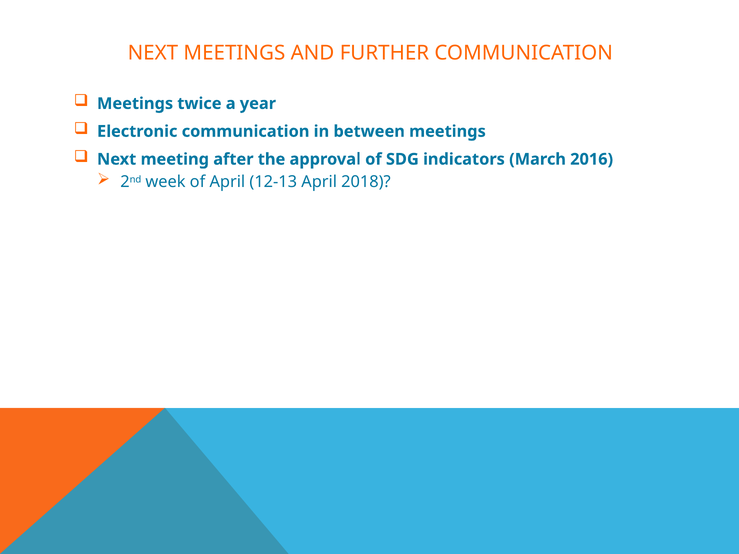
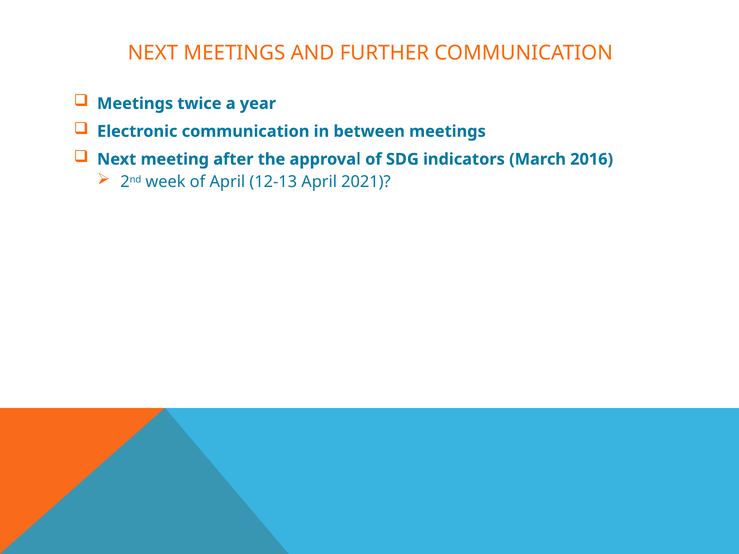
2018: 2018 -> 2021 (366, 182)
